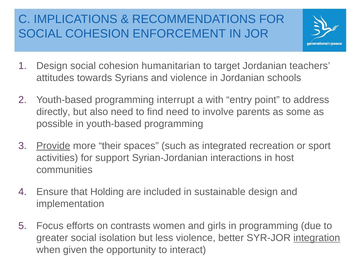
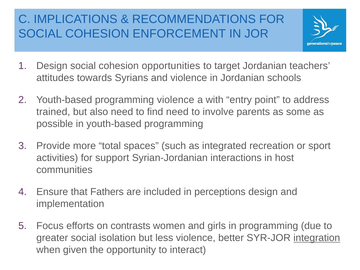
humanitarian: humanitarian -> opportunities (171, 66)
programming interrupt: interrupt -> violence (176, 100)
directly: directly -> trained (53, 112)
Provide underline: present -> none (53, 146)
their: their -> total (110, 146)
Holding: Holding -> Fathers (107, 192)
sustainable: sustainable -> perceptions (220, 192)
